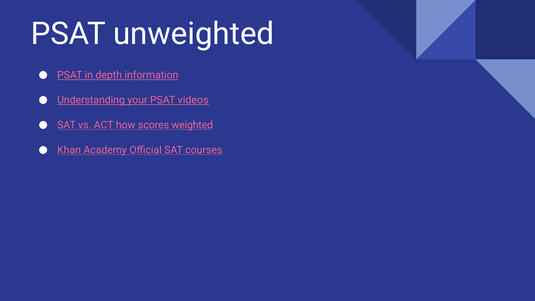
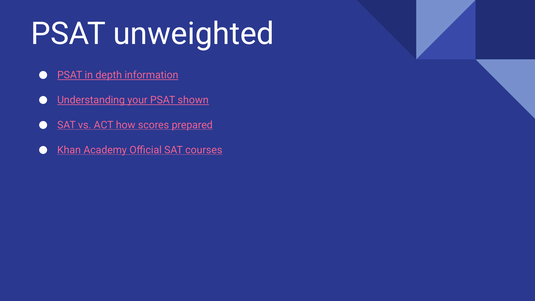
videos: videos -> shown (193, 100)
weighted: weighted -> prepared (192, 125)
